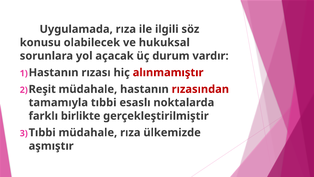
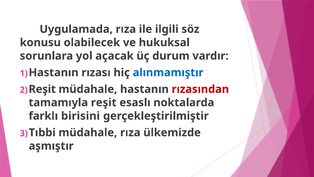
alınmamıştır colour: red -> blue (168, 72)
tamamıyla tıbbi: tıbbi -> reşit (104, 102)
birlikte: birlikte -> birisini (81, 116)
